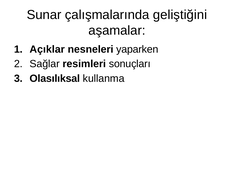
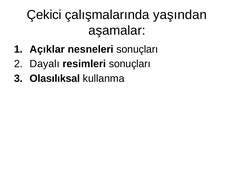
Sunar: Sunar -> Çekici (44, 15)
geliştiğini: geliştiğini -> yaşından (180, 15)
nesneleri yaparken: yaparken -> sonuçları (137, 49)
Sağlar: Sağlar -> Dayalı (45, 64)
